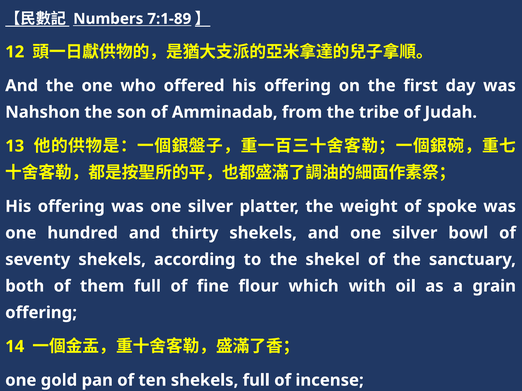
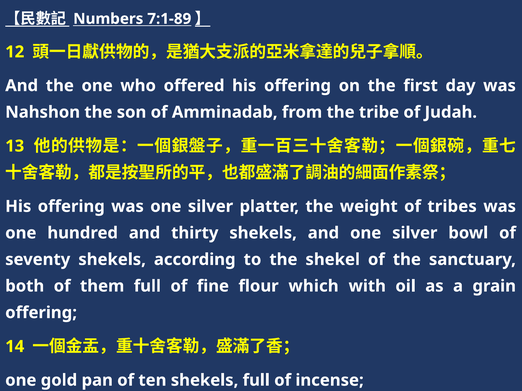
spoke: spoke -> tribes (452, 207)
